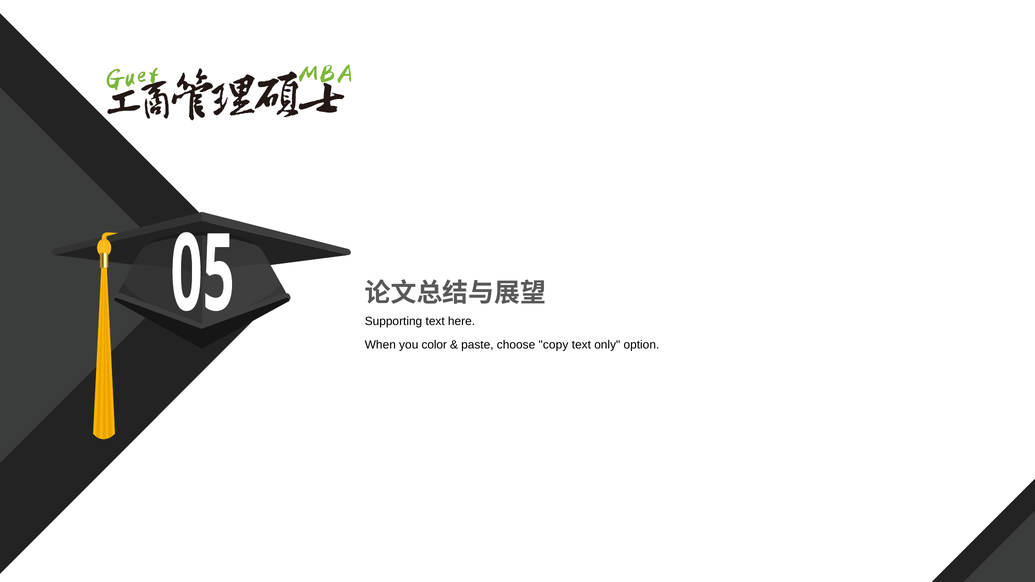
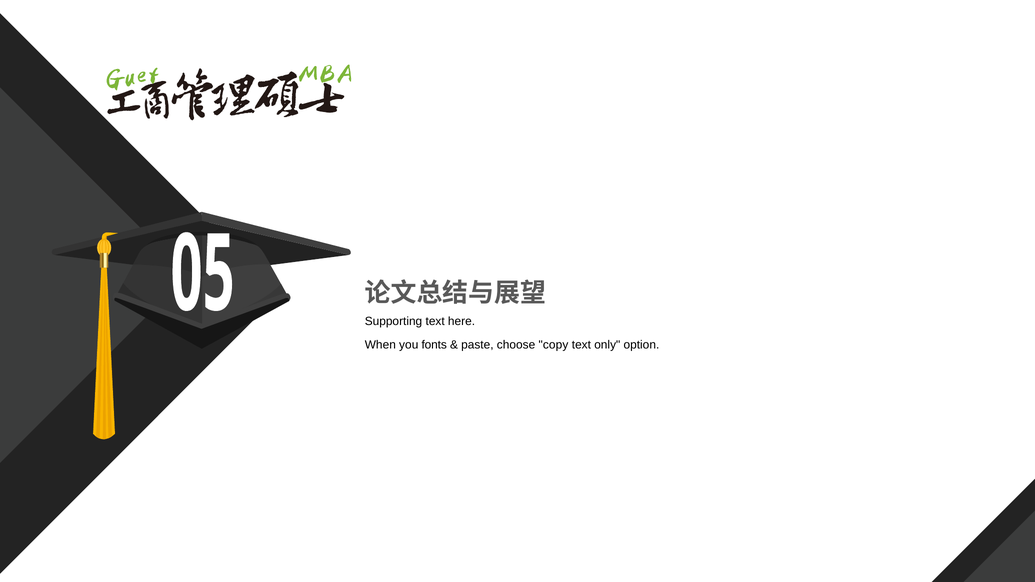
color: color -> fonts (434, 345)
